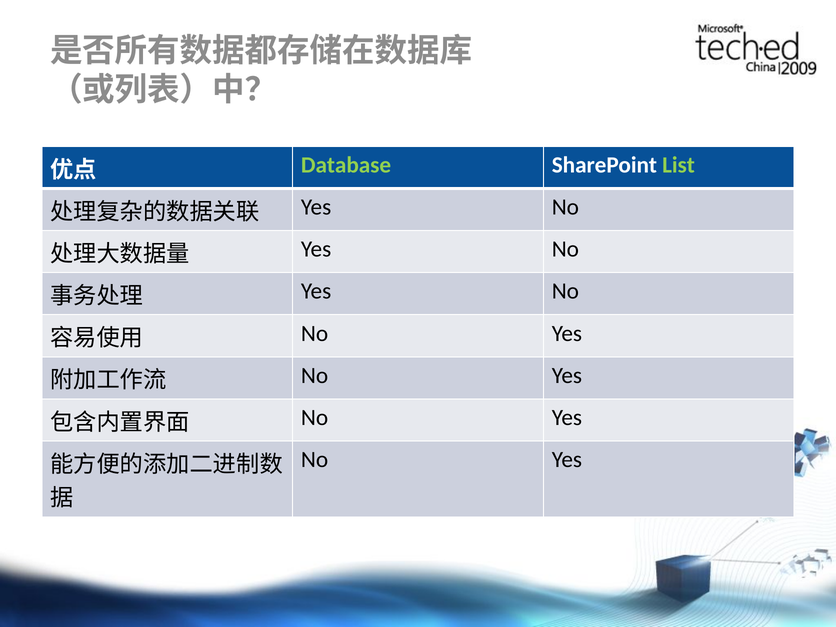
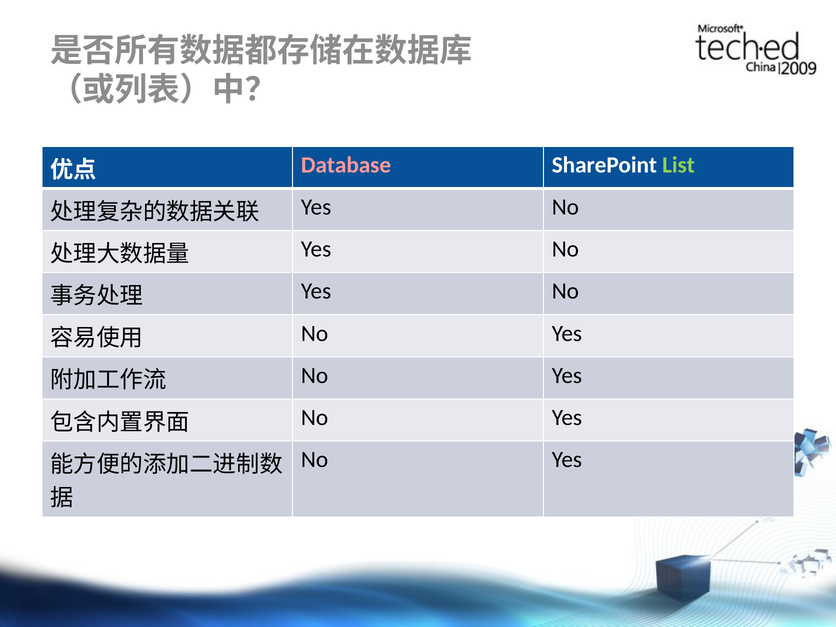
Database colour: light green -> pink (346, 165)
